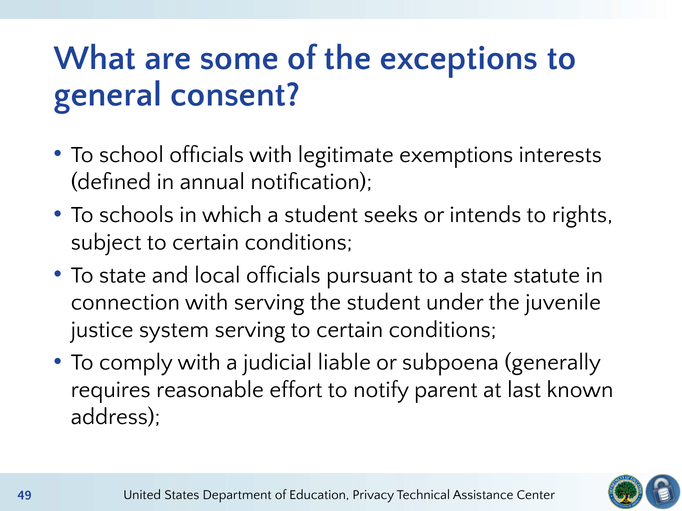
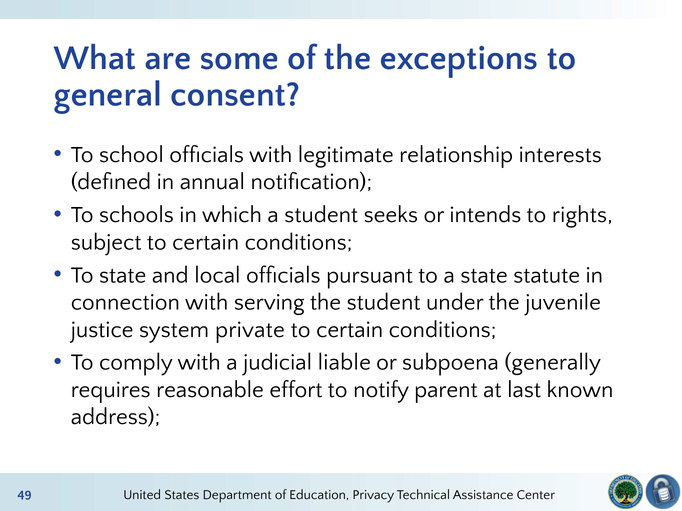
exemptions: exemptions -> relationship (456, 155)
system serving: serving -> private (250, 330)
